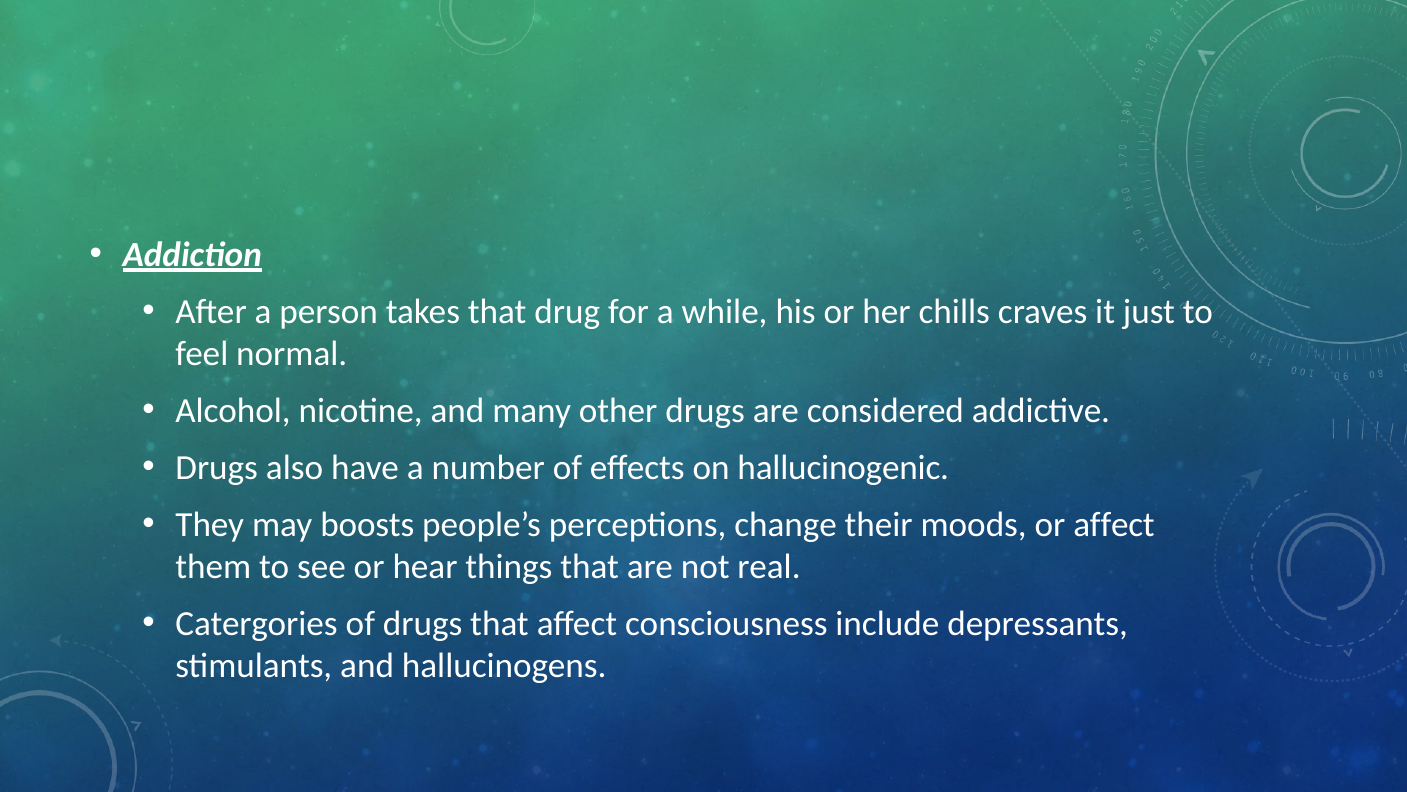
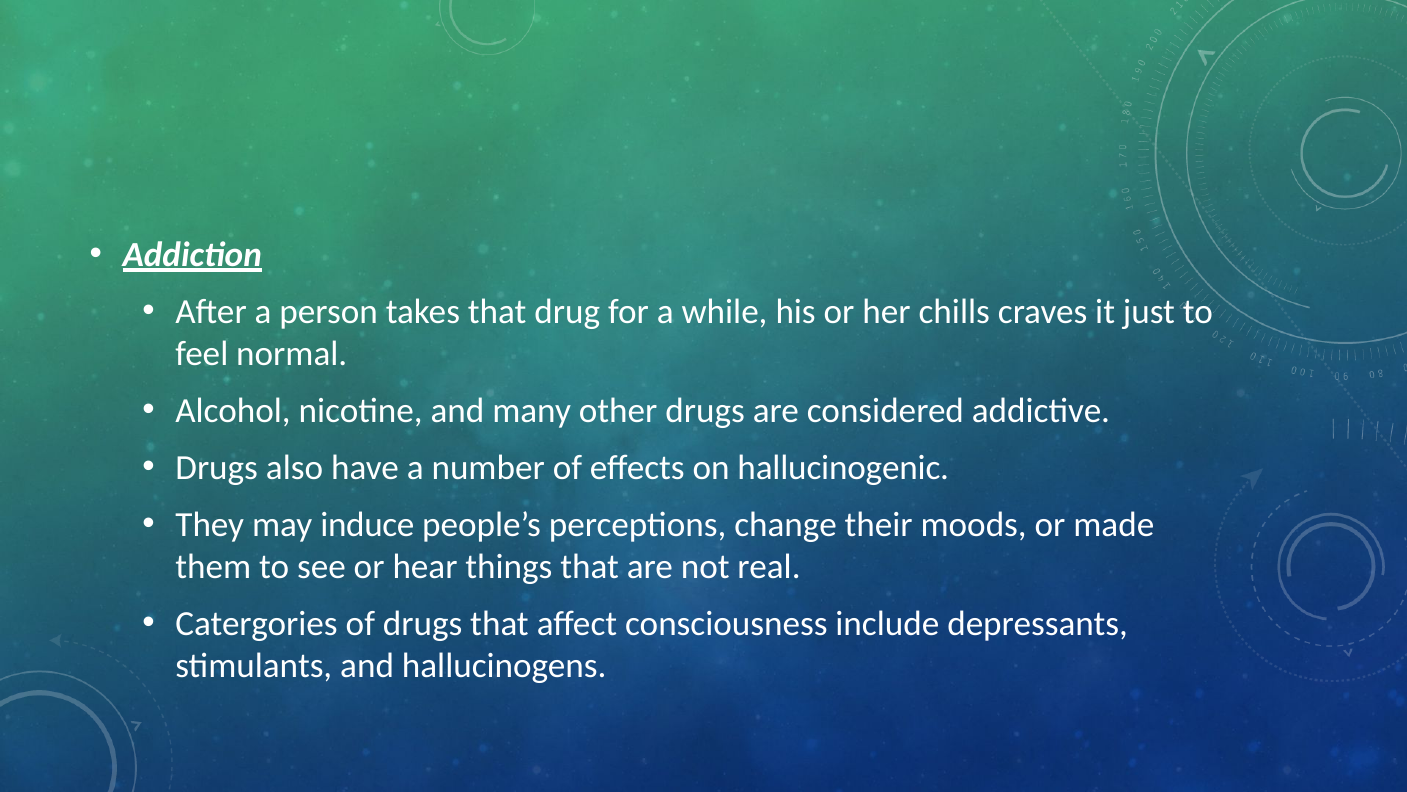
boosts: boosts -> induce (367, 524)
or affect: affect -> made (1114, 524)
